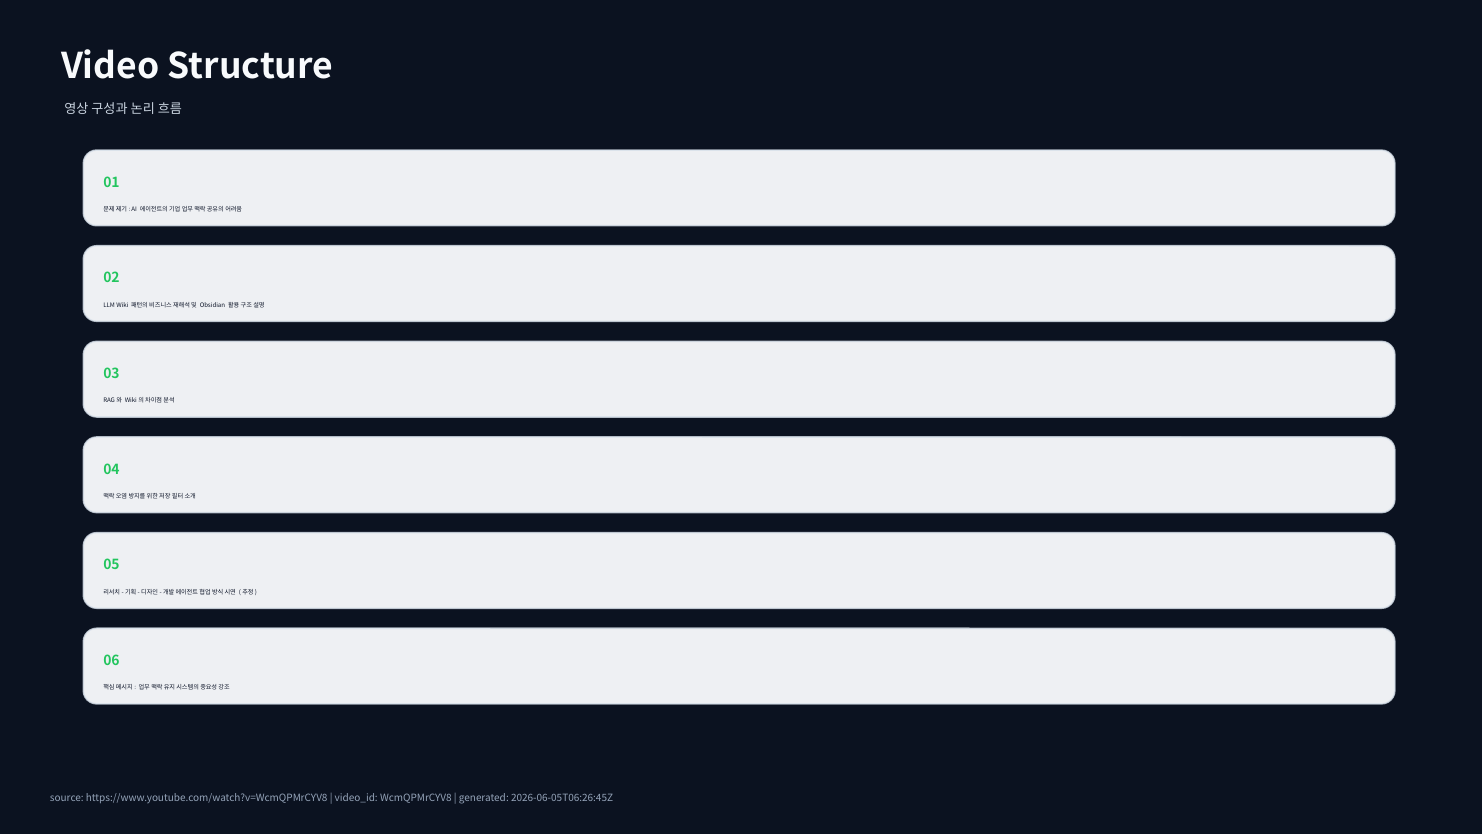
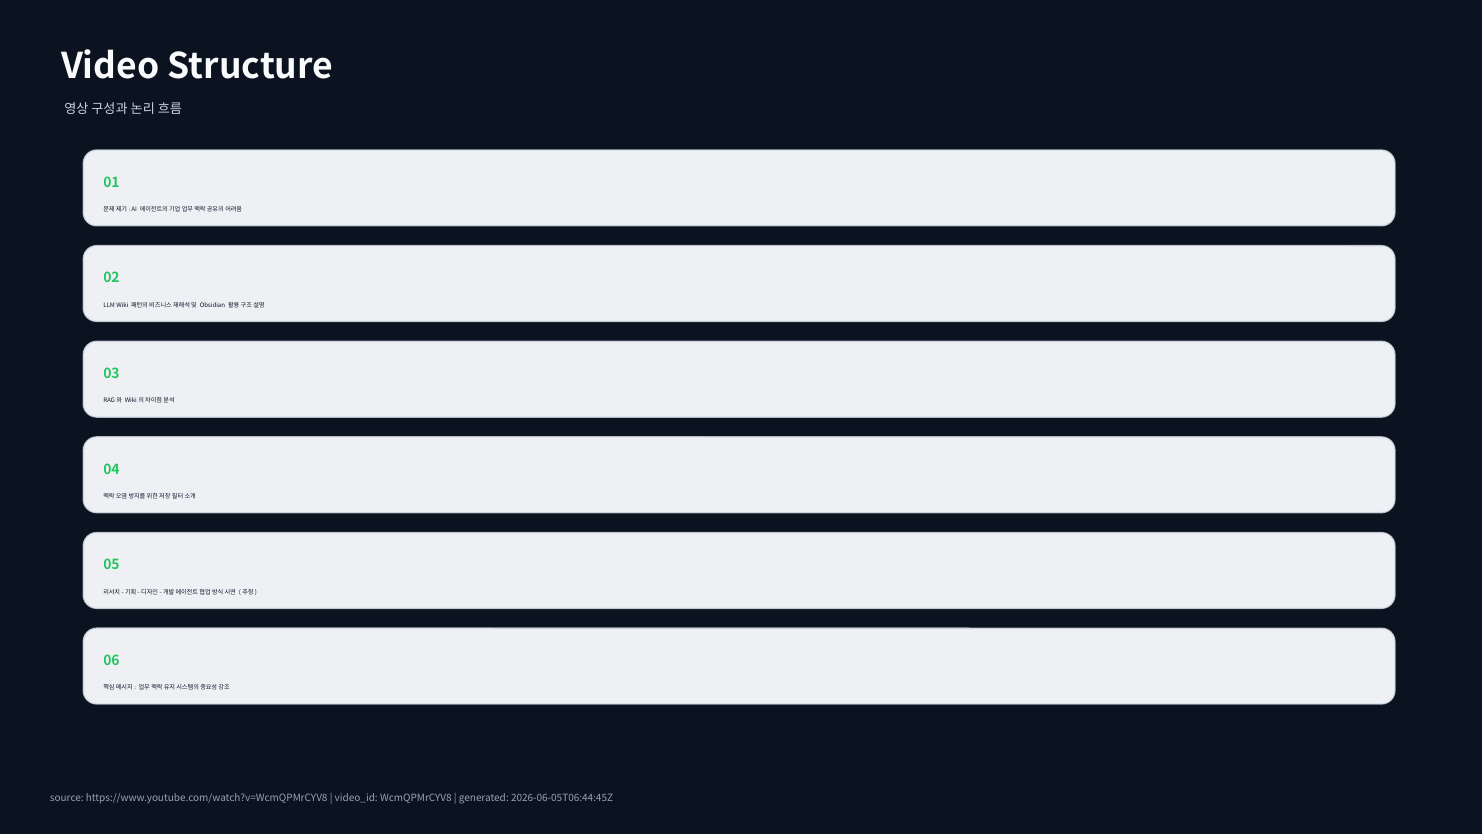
2026-06-05T06:26:45Z: 2026-06-05T06:26:45Z -> 2026-06-05T06:44:45Z (562, 798)
